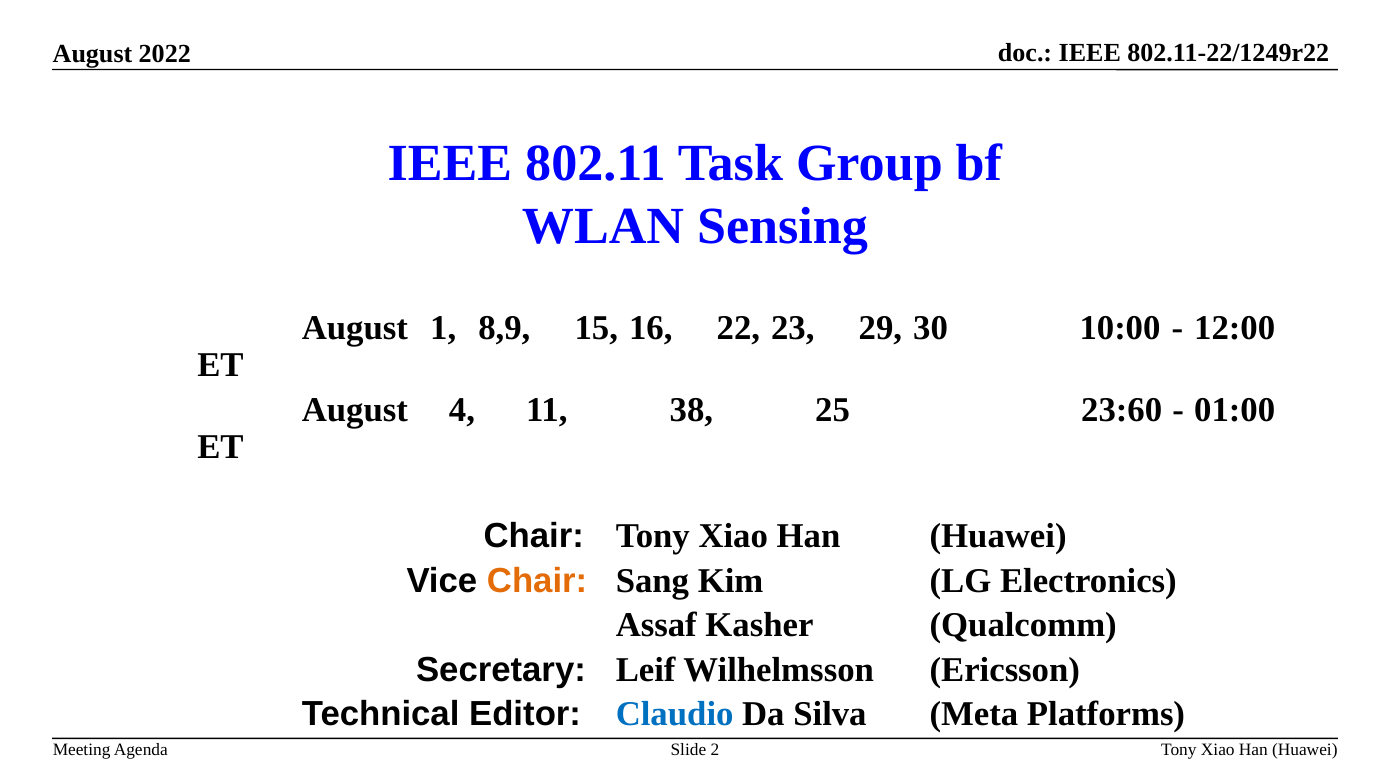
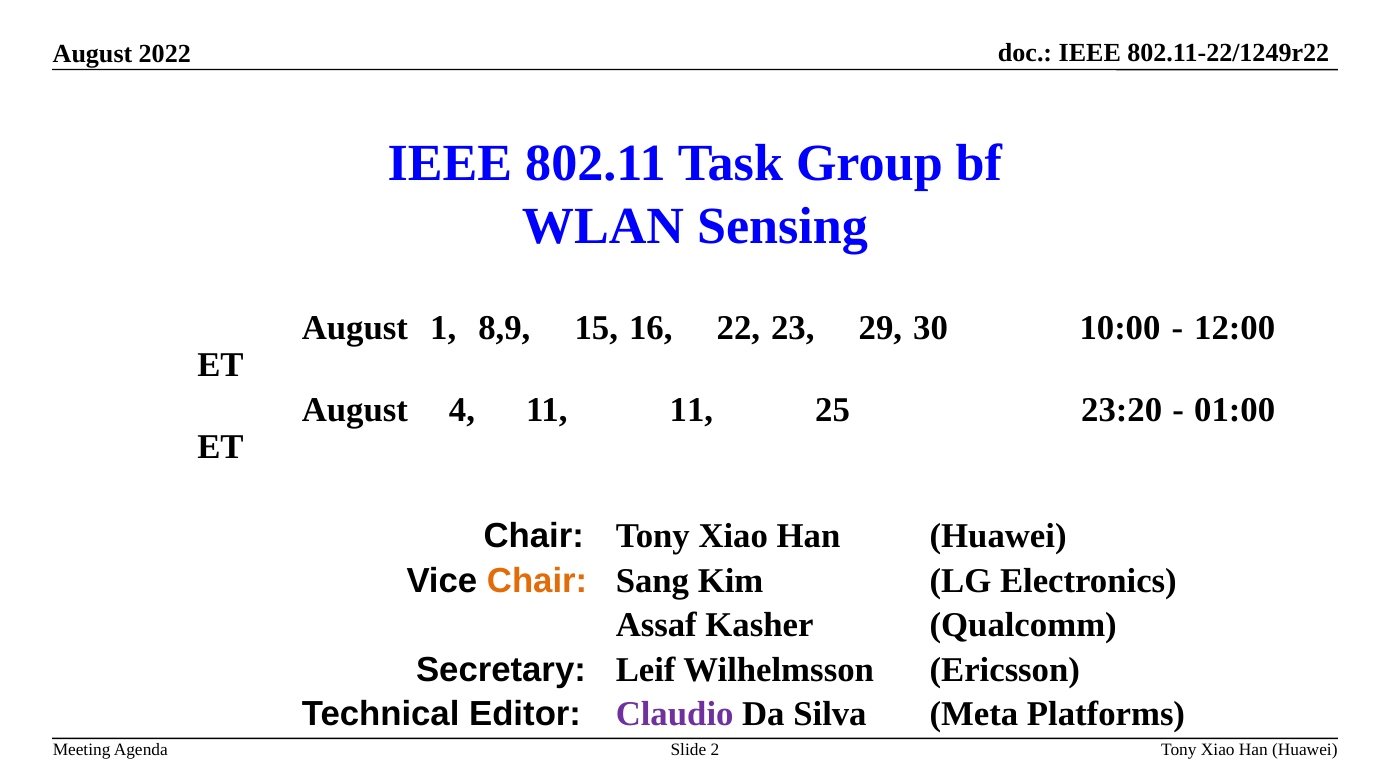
11 38: 38 -> 11 (691, 410)
23:60: 23:60 -> 23:20 (1122, 410)
Claudio colour: blue -> purple (675, 714)
